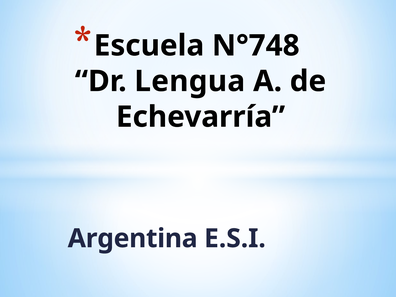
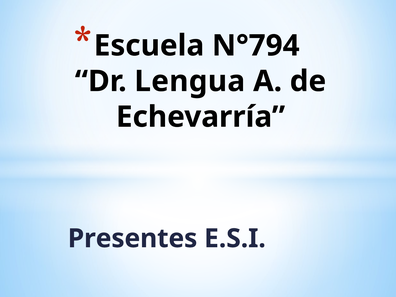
N°748: N°748 -> N°794 (256, 46)
Argentina: Argentina -> Presentes (133, 238)
